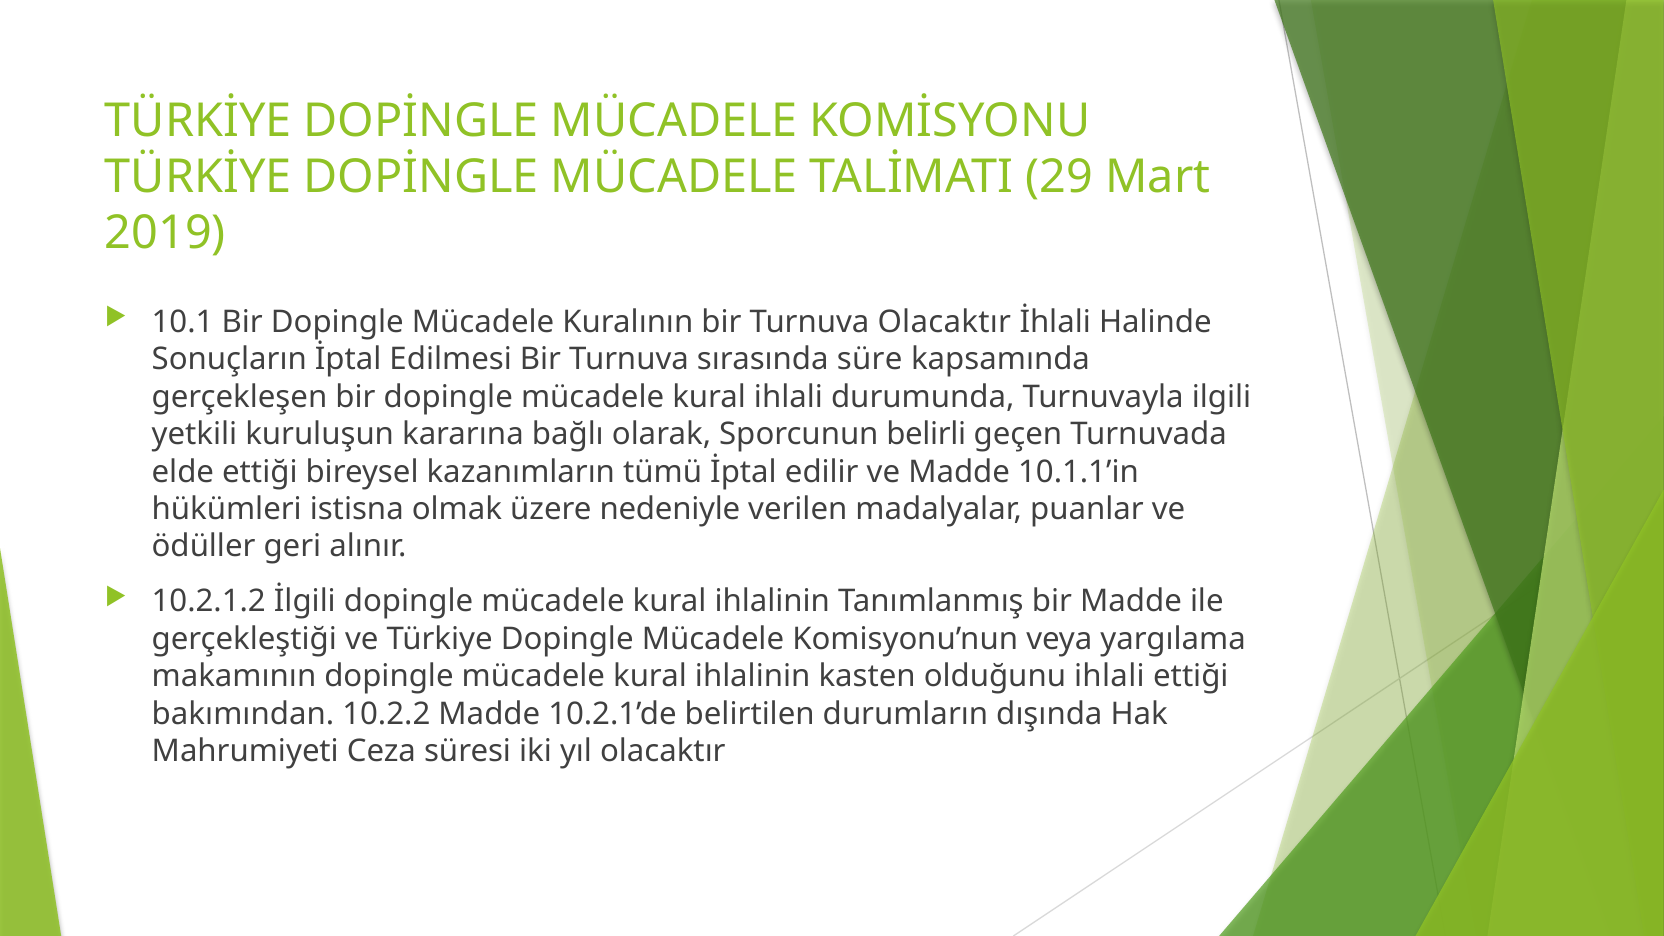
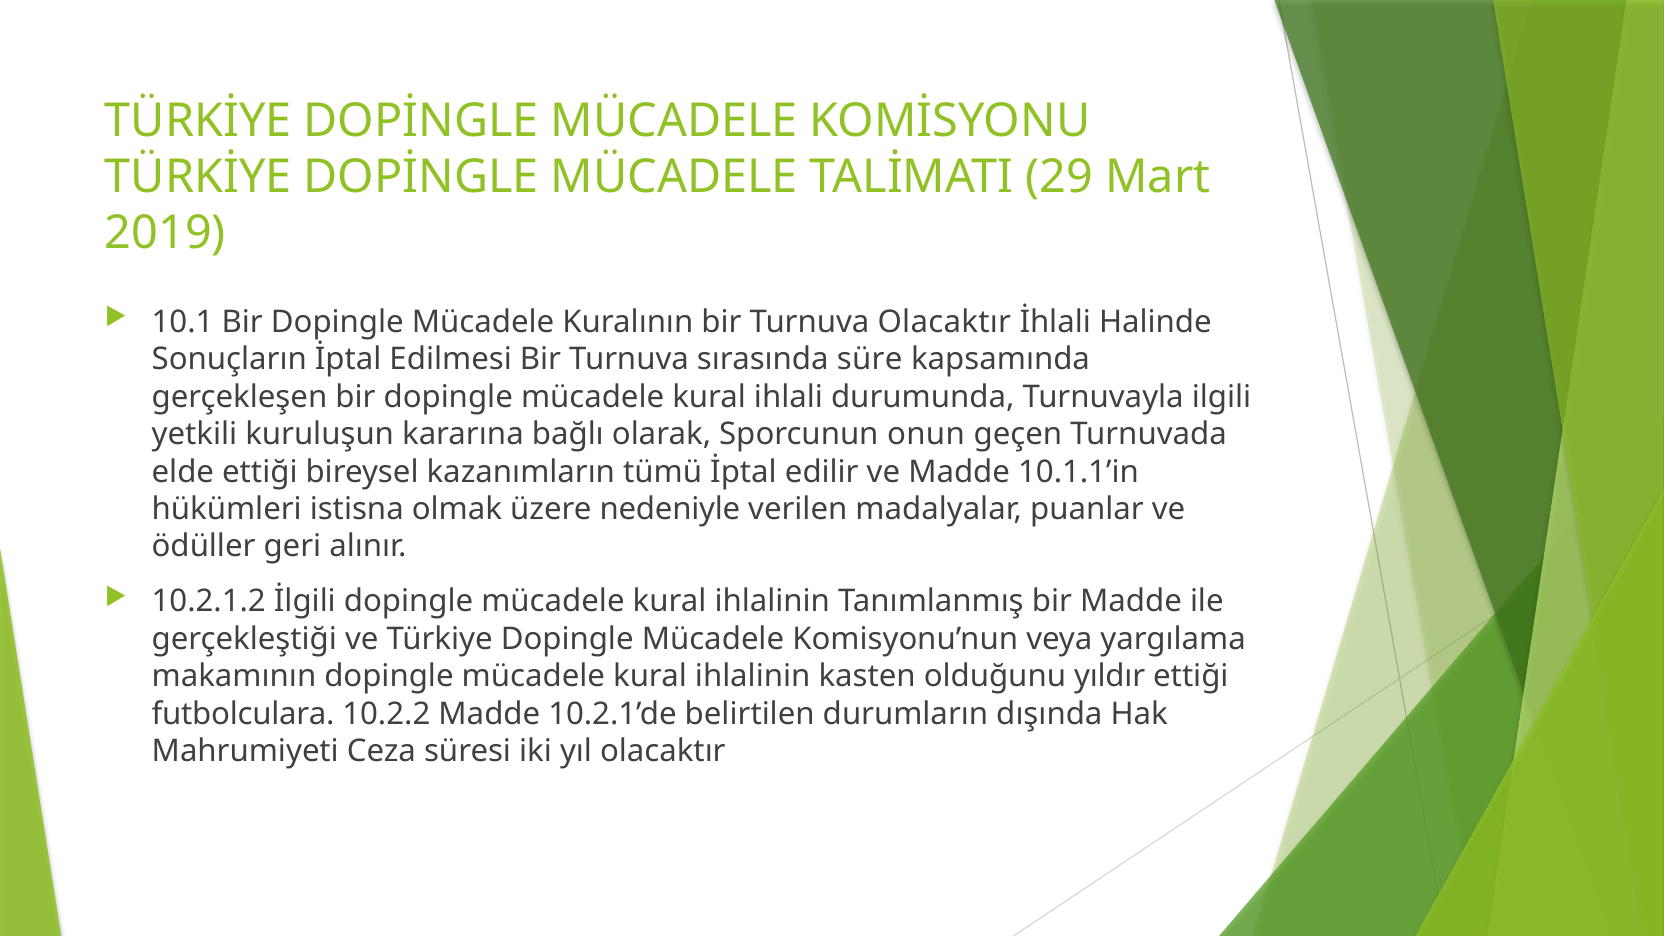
belirli: belirli -> onun (926, 434)
olduğunu ihlali: ihlali -> yıldır (1110, 676)
bakımından: bakımından -> futbolculara (243, 714)
